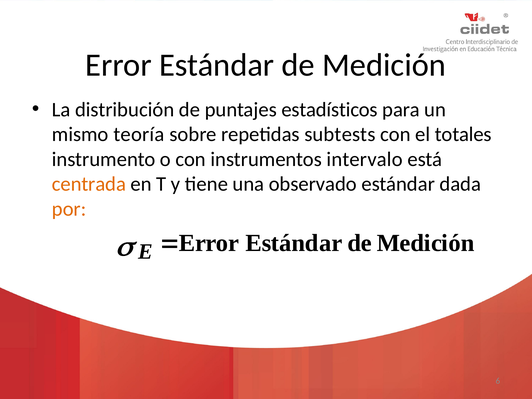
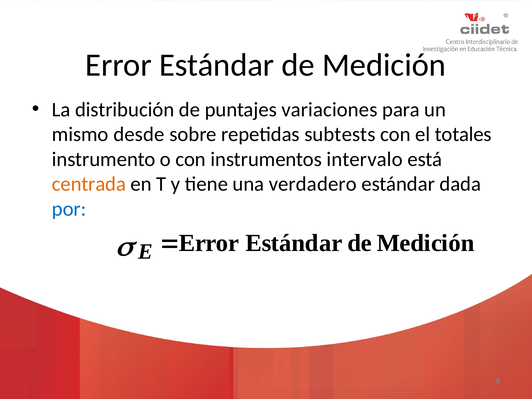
estadísticos: estadísticos -> variaciones (329, 110)
teoría: teoría -> desde (139, 134)
observado: observado -> verdadero (313, 184)
por colour: orange -> blue (69, 209)
